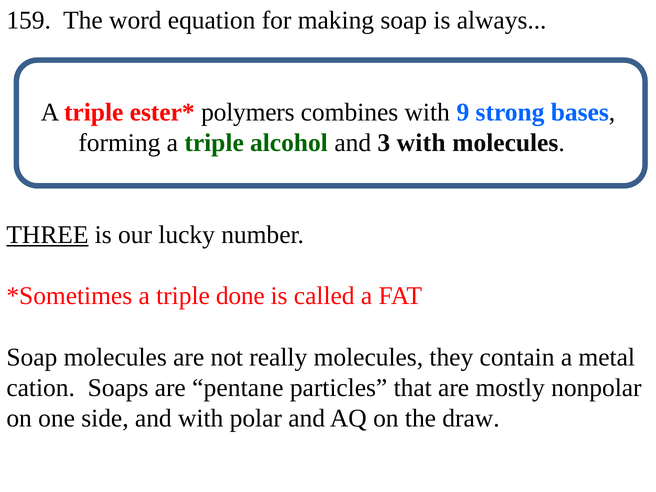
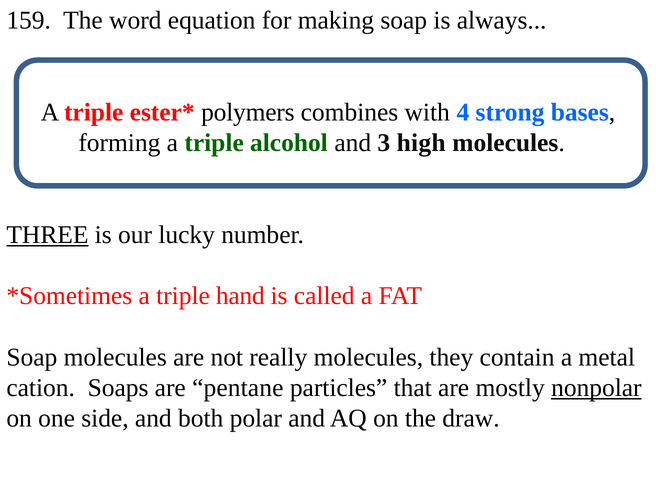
9: 9 -> 4 (463, 112)
3 with: with -> high (421, 143)
done: done -> hand (240, 296)
nonpolar underline: none -> present (596, 388)
and with: with -> both (201, 418)
